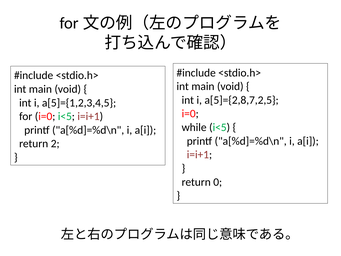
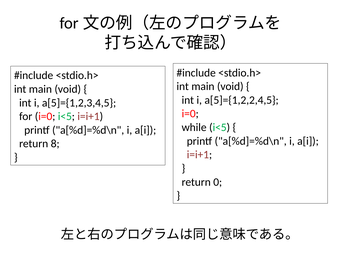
a[5]={2,8,7,2,5: a[5]={2,8,7,2,5 -> a[5]={1,2,2,4,5 (242, 100)
2: 2 -> 8 (55, 144)
